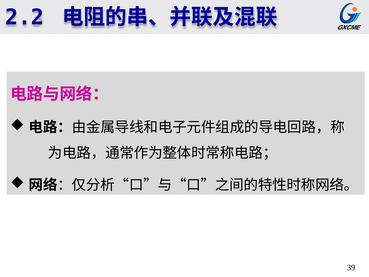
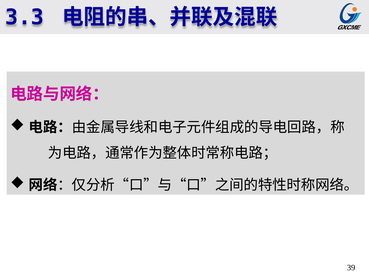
2.2: 2.2 -> 3.3 (24, 17)
